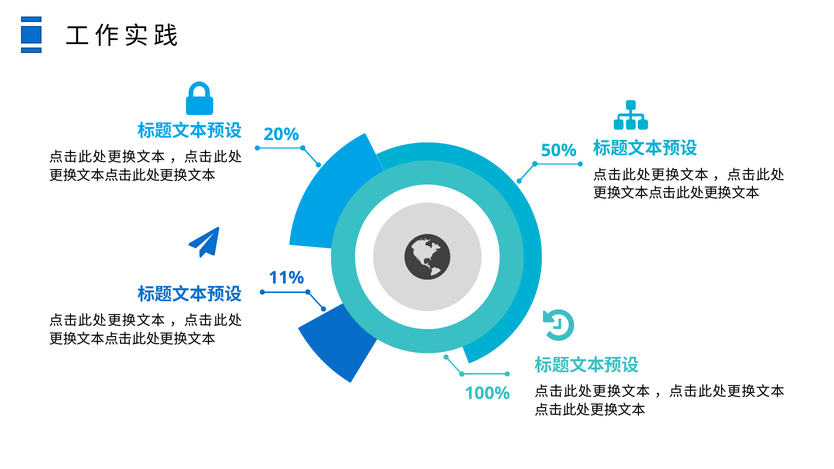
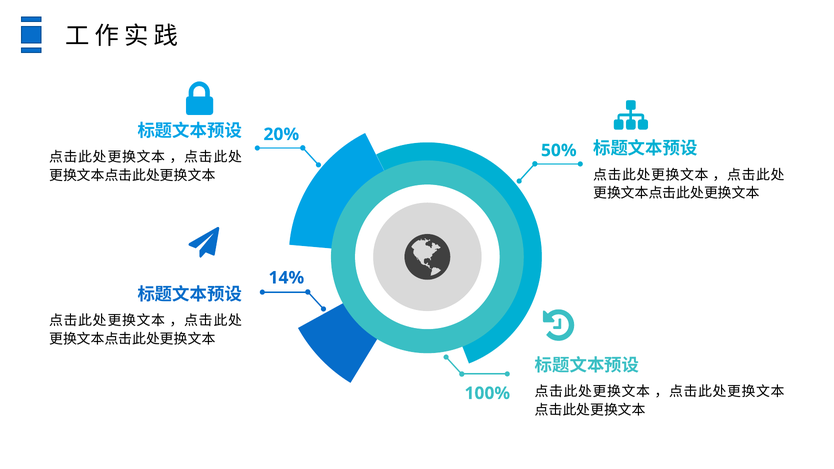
11%: 11% -> 14% (286, 278)
